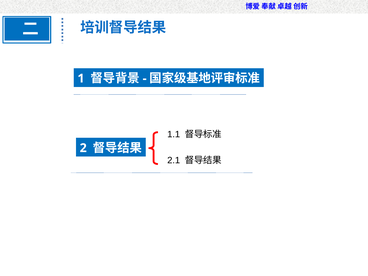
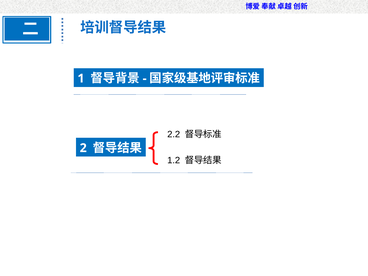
1.1: 1.1 -> 2.2 (174, 134)
2.1: 2.1 -> 1.2 (174, 160)
